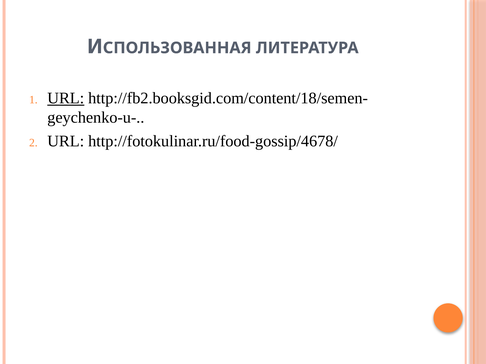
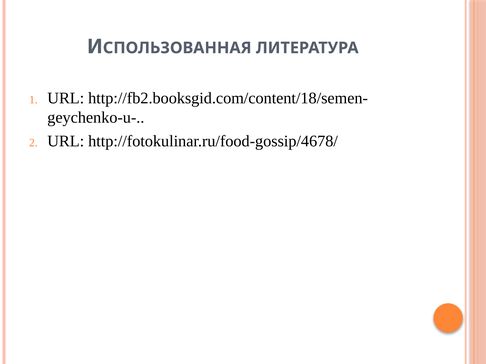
URL underline: present -> none (66, 98)
